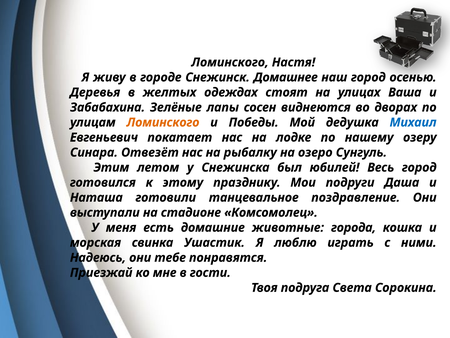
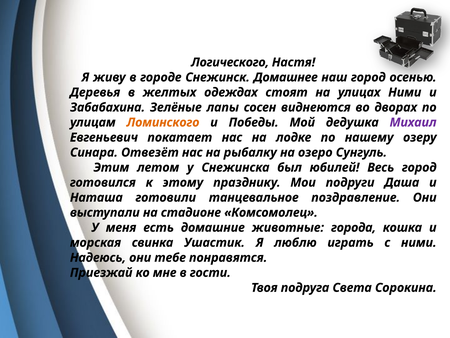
Ломинского: Ломинского -> Логического (230, 62)
улицах Ваша: Ваша -> Ними (405, 92)
Михаил colour: blue -> purple (413, 122)
